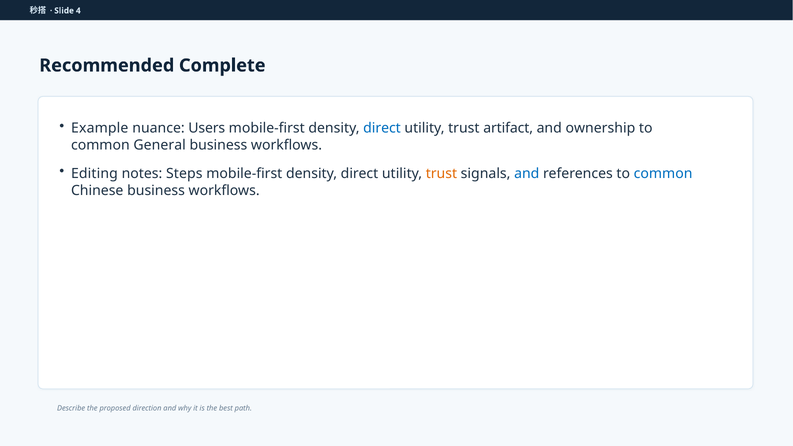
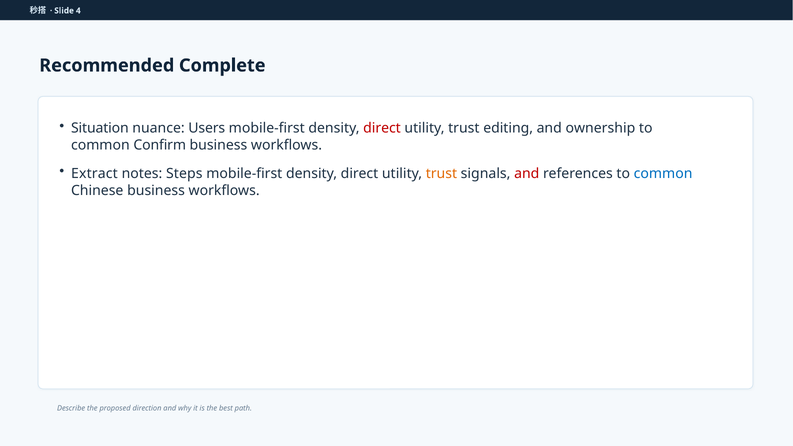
Example: Example -> Situation (100, 128)
direct colour: blue -> red (382, 128)
artifact: artifact -> editing (508, 128)
General: General -> Confirm (160, 145)
Editing: Editing -> Extract (94, 174)
and colour: blue -> red (527, 174)
